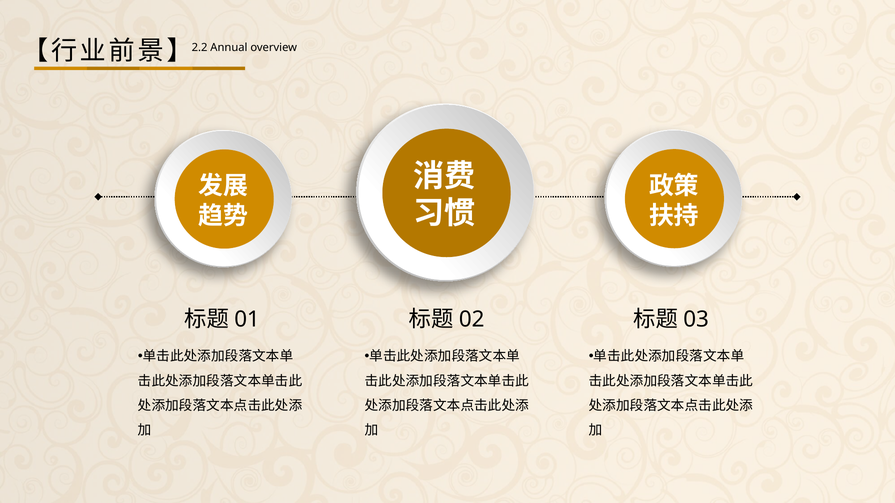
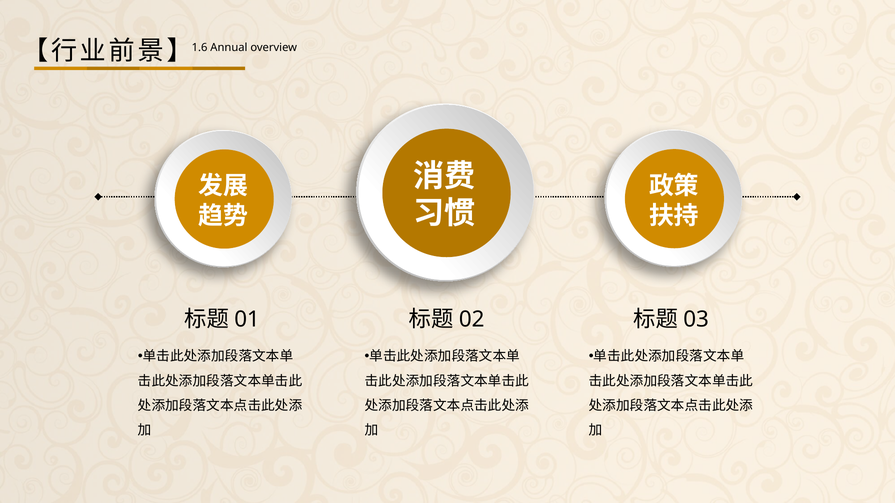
2.2: 2.2 -> 1.6 (200, 48)
